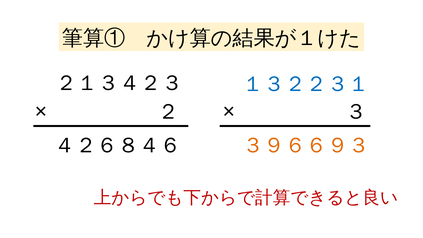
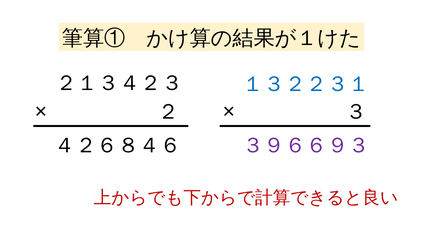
３９６６９３ colour: orange -> purple (306, 145)
